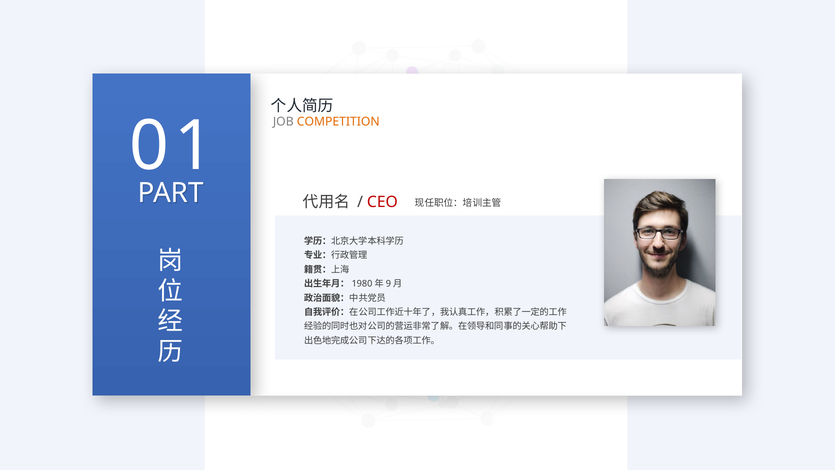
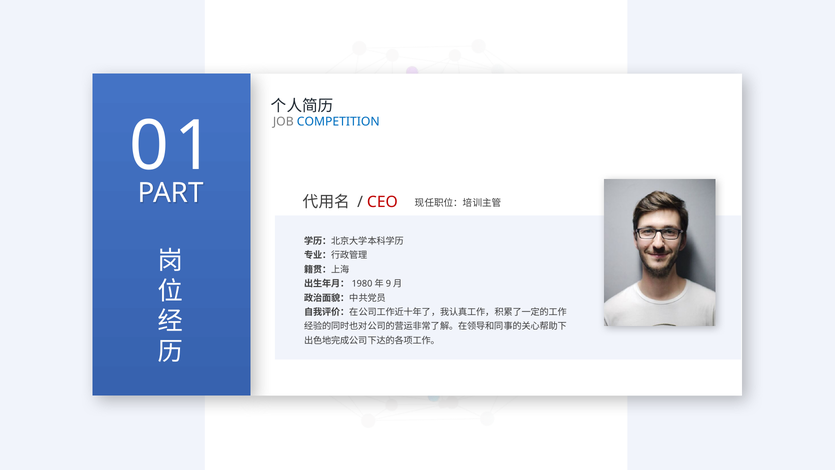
COMPETITION colour: orange -> blue (338, 122)
